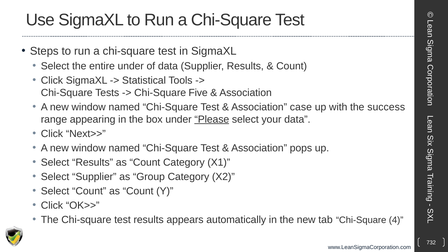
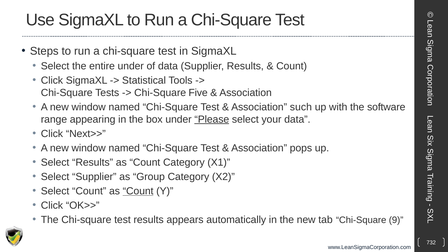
case: case -> such (301, 107)
success: success -> software (386, 107)
Count underline: none -> present (138, 191)
4: 4 -> 9 (396, 220)
